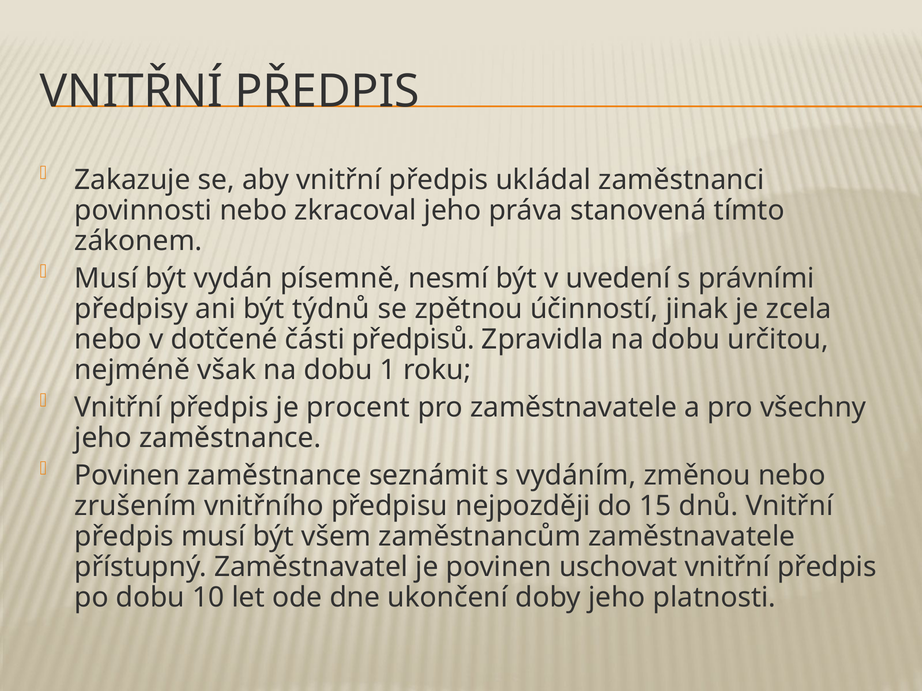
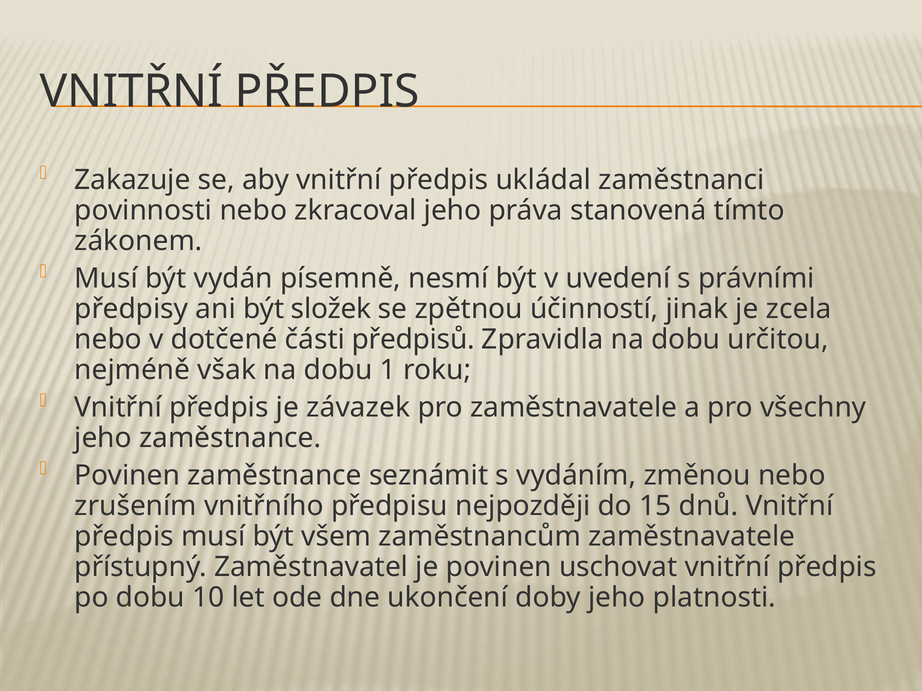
týdnů: týdnů -> složek (331, 309)
procent: procent -> závazek (358, 408)
